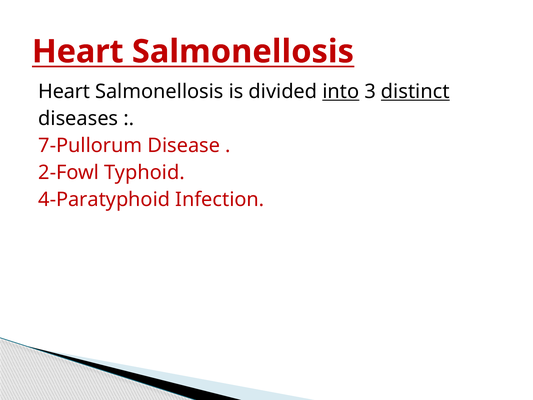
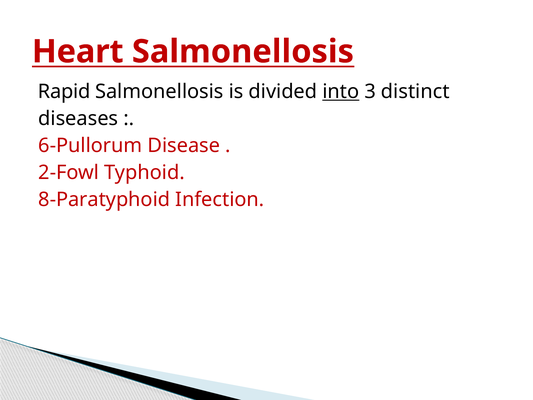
Heart: Heart -> Rapid (64, 92)
distinct underline: present -> none (415, 92)
7-Pullorum: 7-Pullorum -> 6-Pullorum (90, 145)
4-Paratyphoid: 4-Paratyphoid -> 8-Paratyphoid (104, 199)
